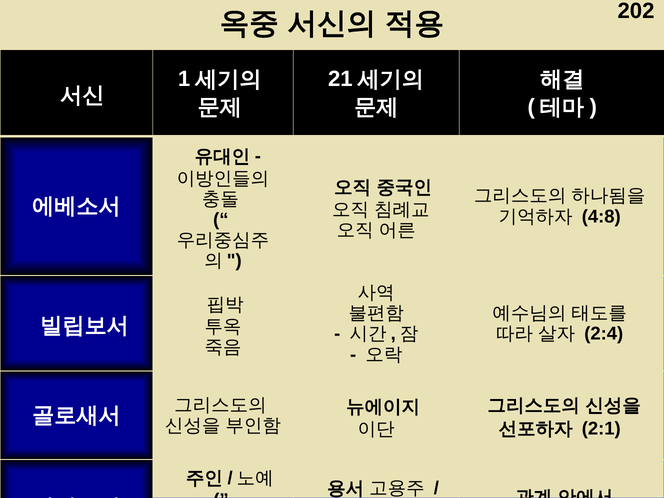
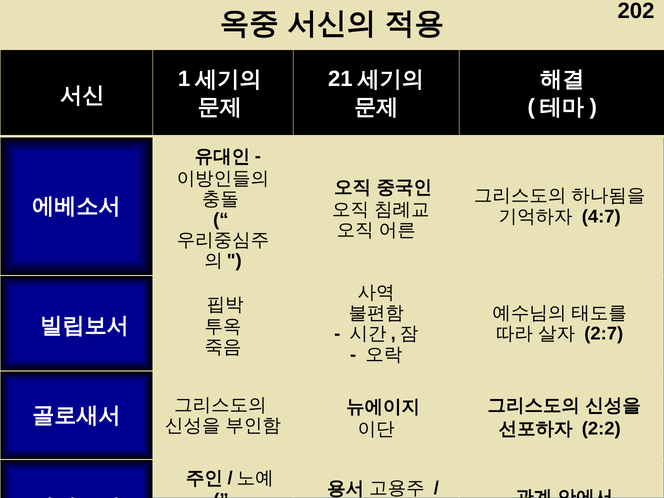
4:8: 4:8 -> 4:7 (601, 216)
2:4: 2:4 -> 2:7 (604, 334)
2:1: 2:1 -> 2:2 (601, 429)
